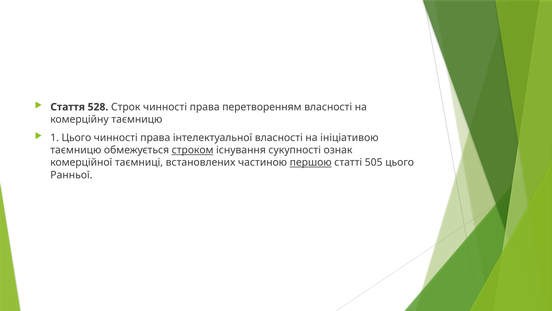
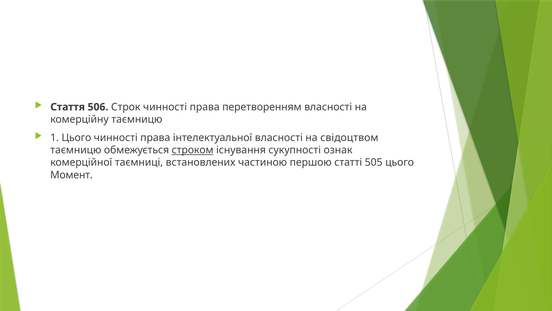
528: 528 -> 506 (98, 107)
ініціативою: ініціативою -> свідоцтвом (349, 137)
першою underline: present -> none (311, 162)
Ранньої: Ранньої -> Момент (71, 175)
